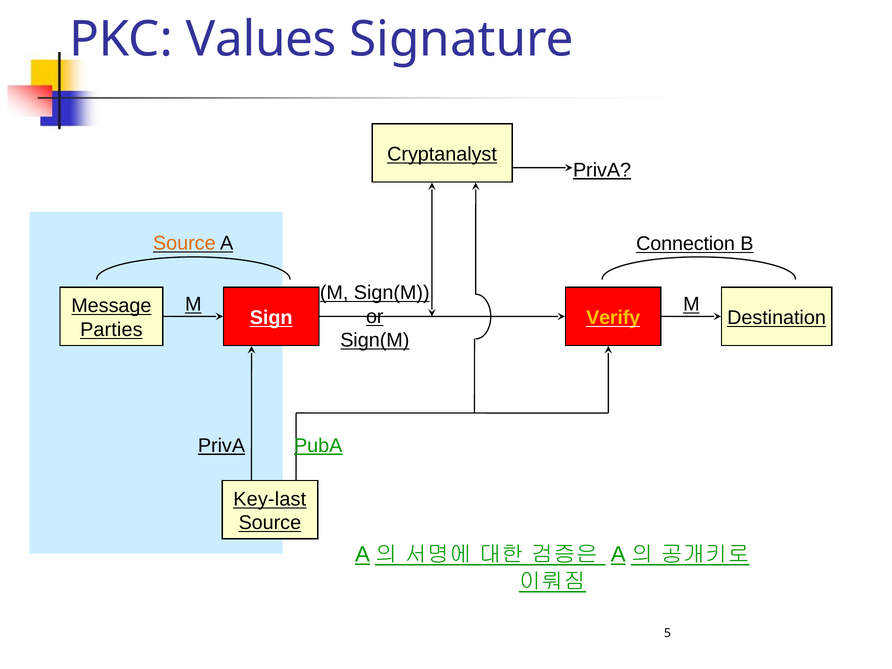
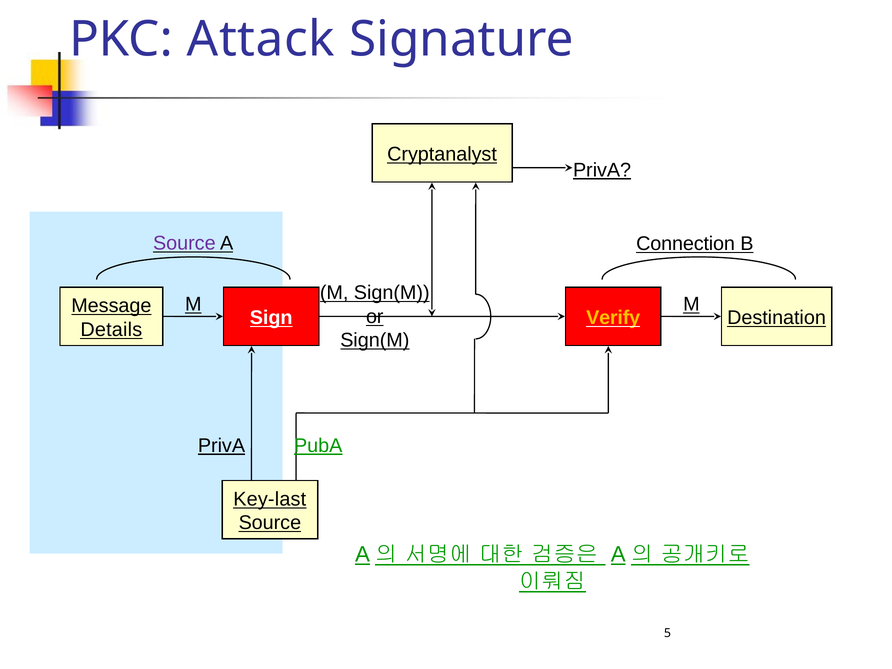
Values: Values -> Attack (261, 39)
Source colour: orange -> purple (184, 243)
Parties: Parties -> Details (111, 330)
